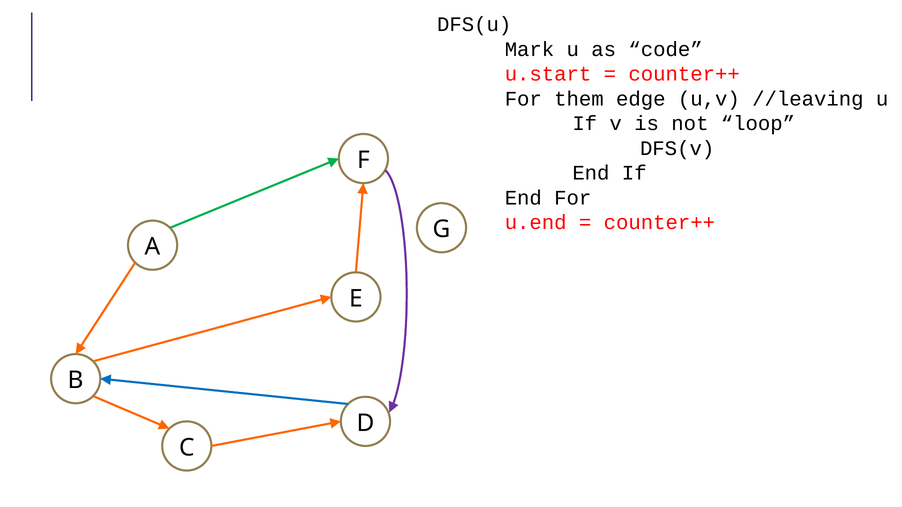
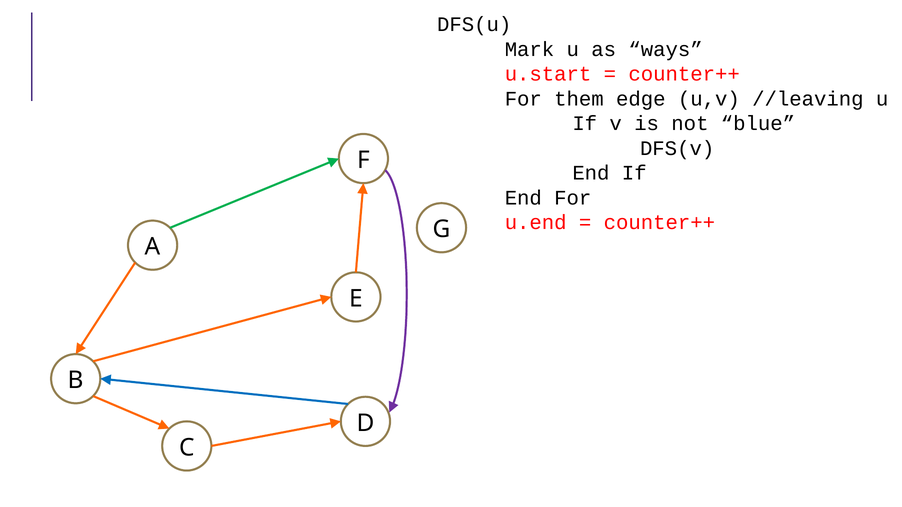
code: code -> ways (666, 49)
loop: loop -> blue (758, 124)
